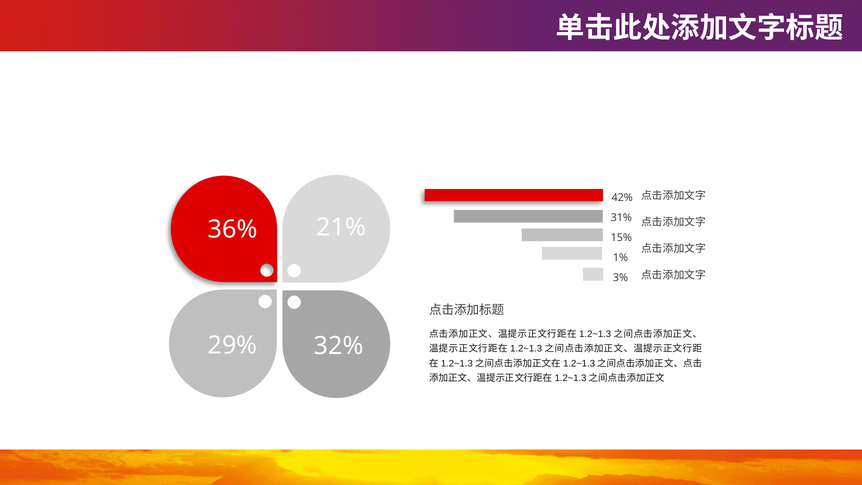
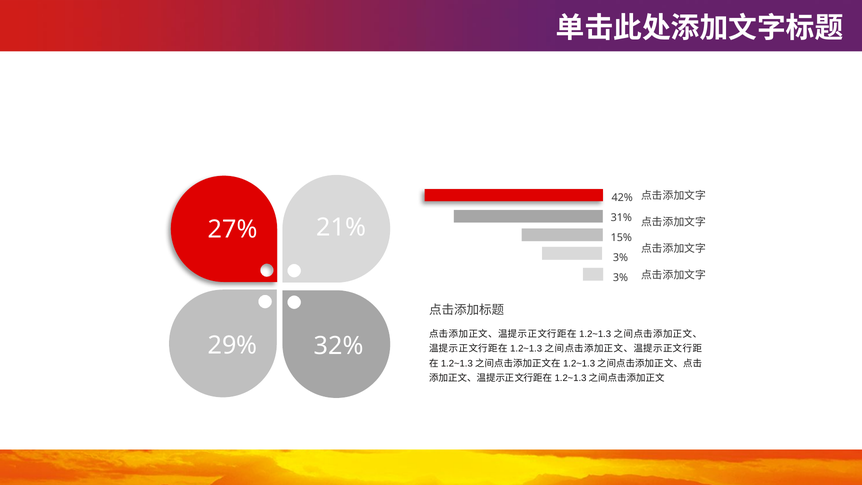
36%: 36% -> 27% (233, 230)
1%: 1% -> 3% (620, 258)
